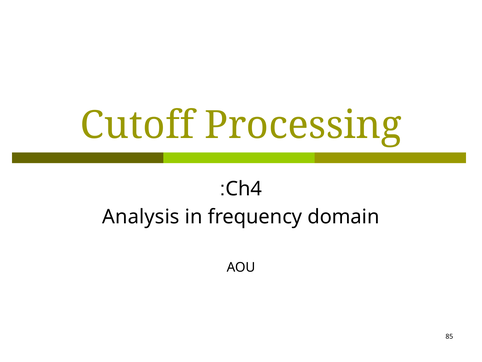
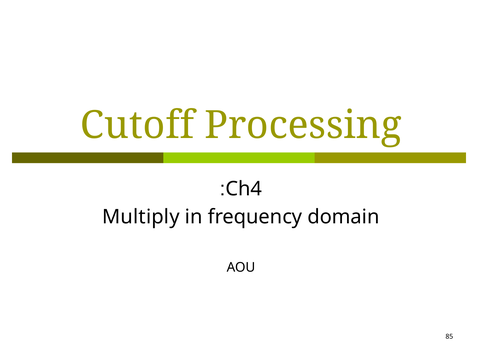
Analysis: Analysis -> Multiply (141, 217)
